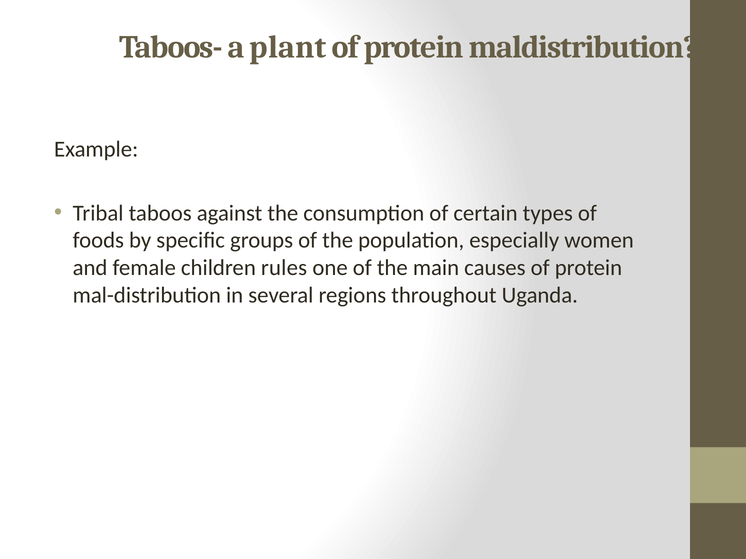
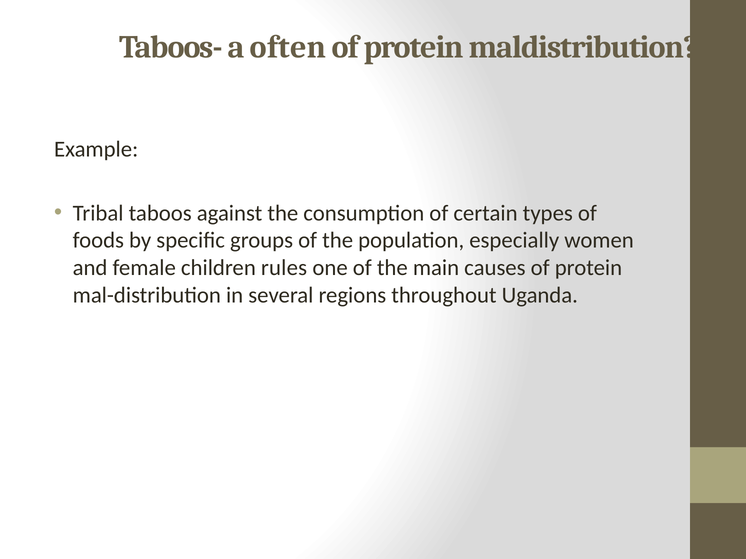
plant: plant -> often (288, 47)
